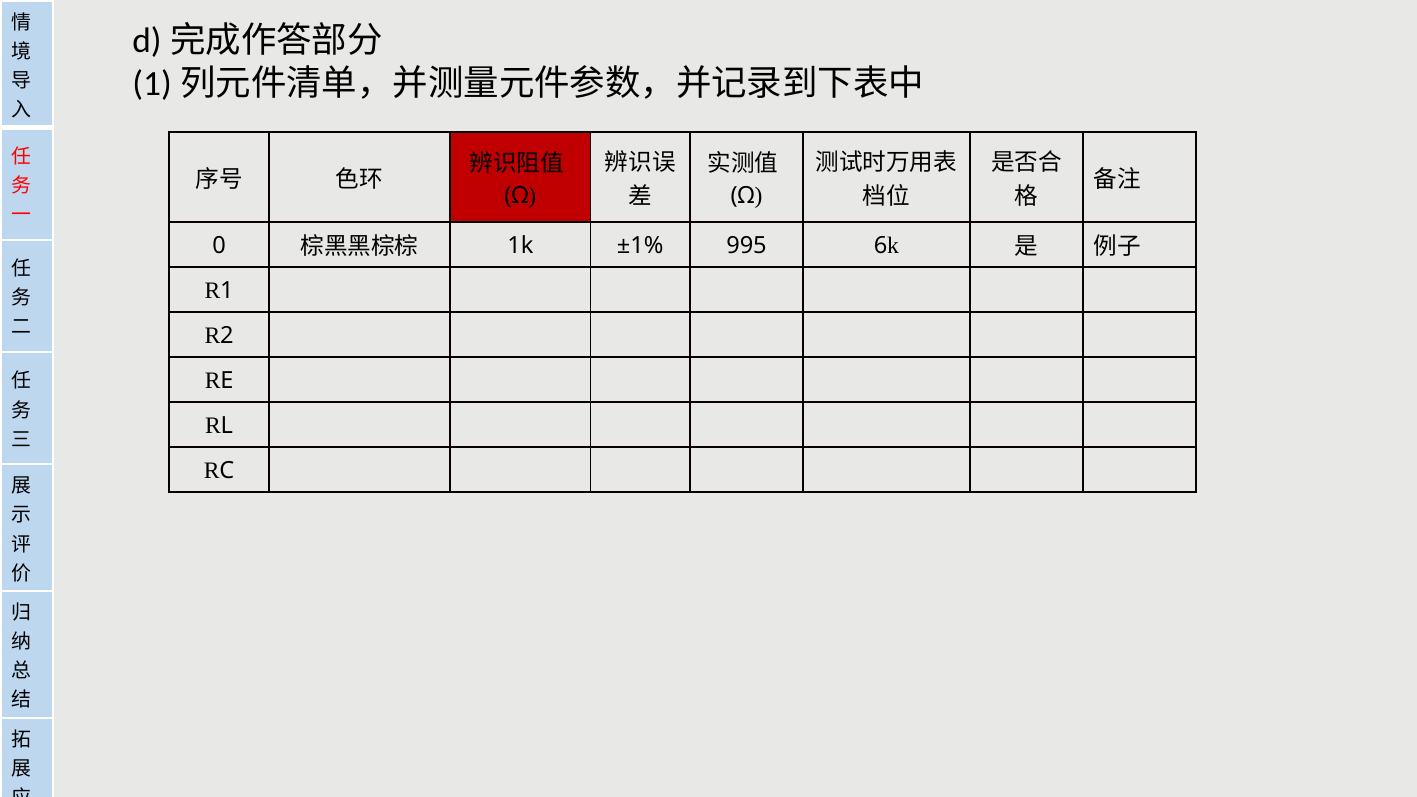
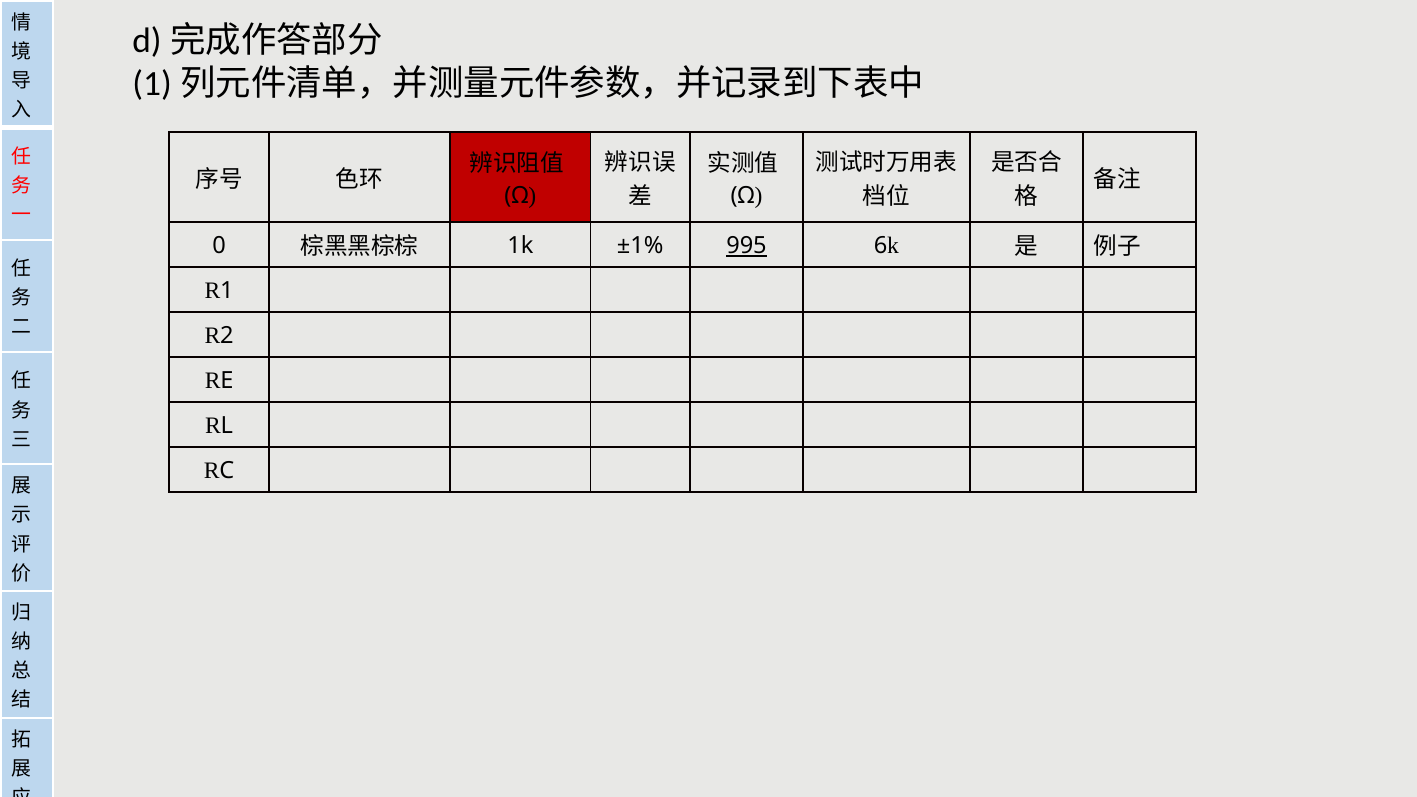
995 underline: none -> present (747, 246)
